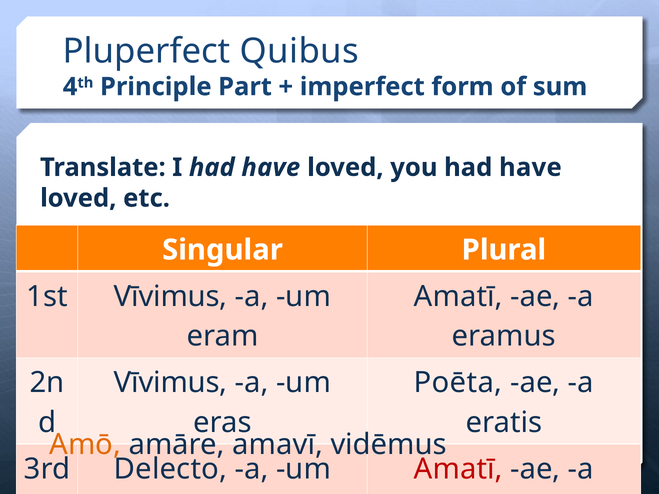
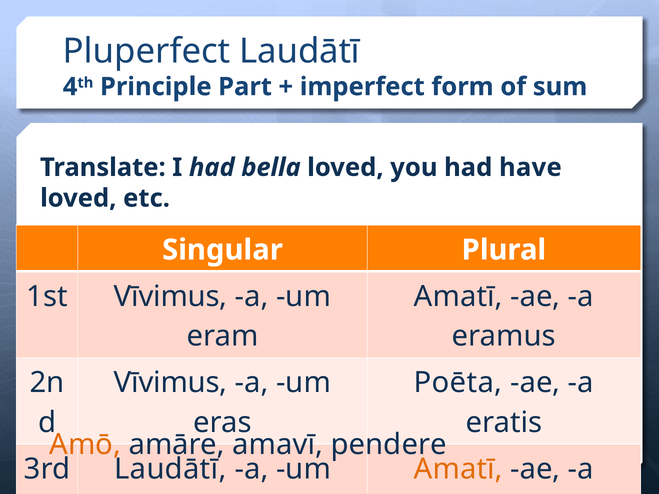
Pluperfect Quibus: Quibus -> Laudātī (300, 51)
I had have: have -> bella (271, 168)
vidēmus: vidēmus -> pendere (389, 445)
3rd Delecto: Delecto -> Laudātī (170, 469)
Amatī colour: red -> orange (458, 469)
